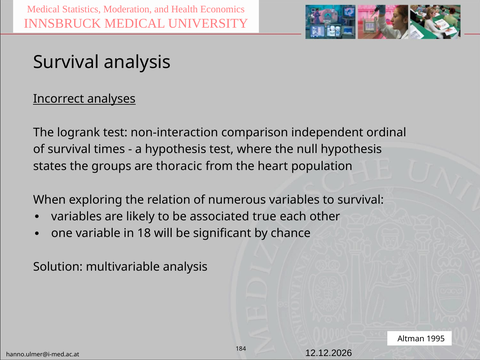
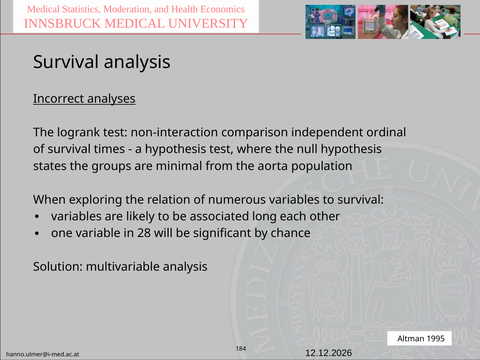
thoracic: thoracic -> minimal (179, 166)
heart: heart -> aorta (273, 166)
true: true -> long (265, 217)
18: 18 -> 28 (144, 233)
